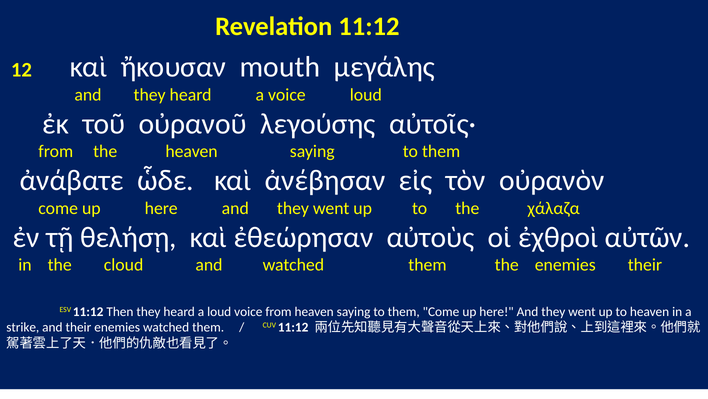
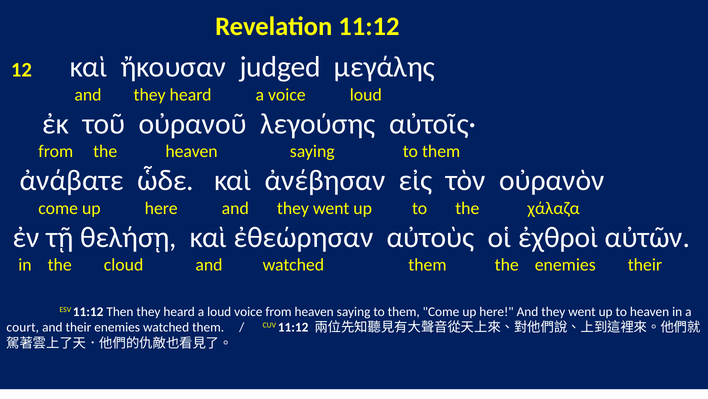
mouth: mouth -> judged (280, 67)
strike: strike -> court (23, 328)
